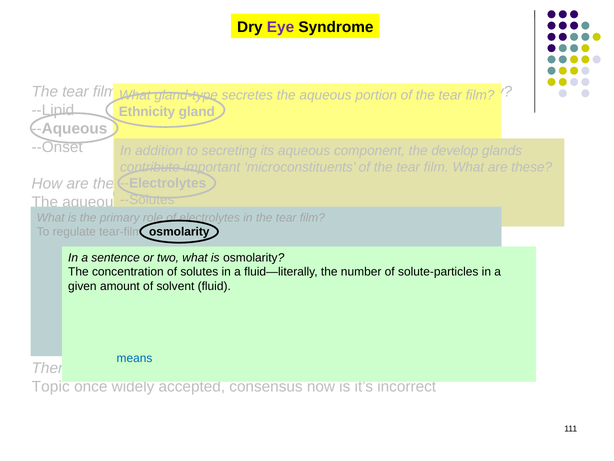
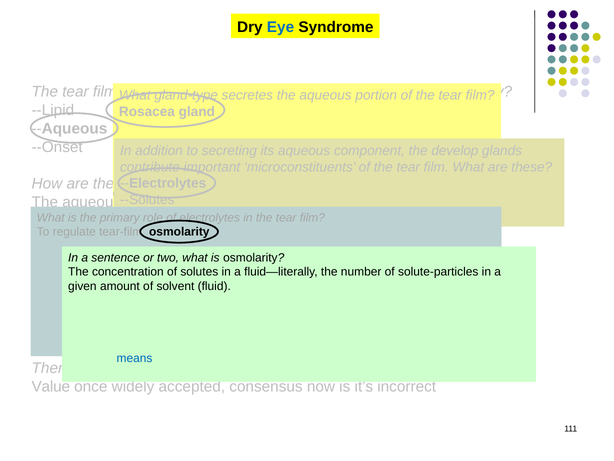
Eye colour: purple -> blue (281, 27)
Ethnicity: Ethnicity -> Rosacea (147, 112)
Topic: Topic -> Value (51, 386)
